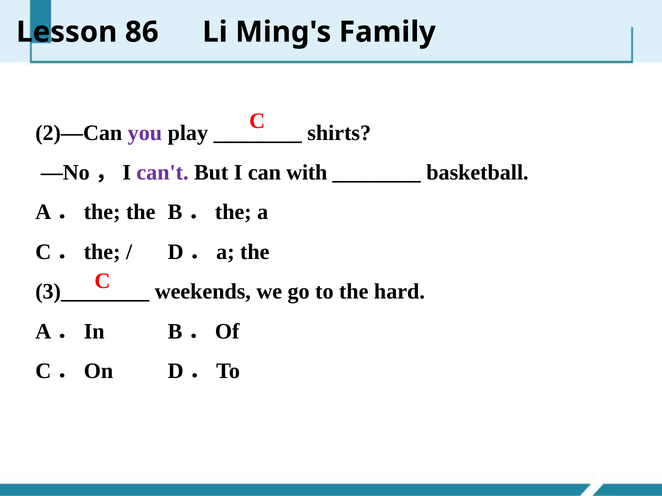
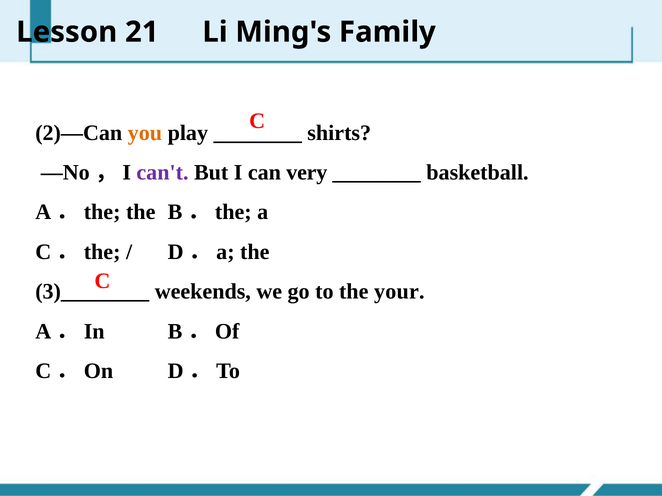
86: 86 -> 21 (142, 32)
you colour: purple -> orange (145, 133)
with: with -> very (307, 173)
hard: hard -> your (399, 292)
